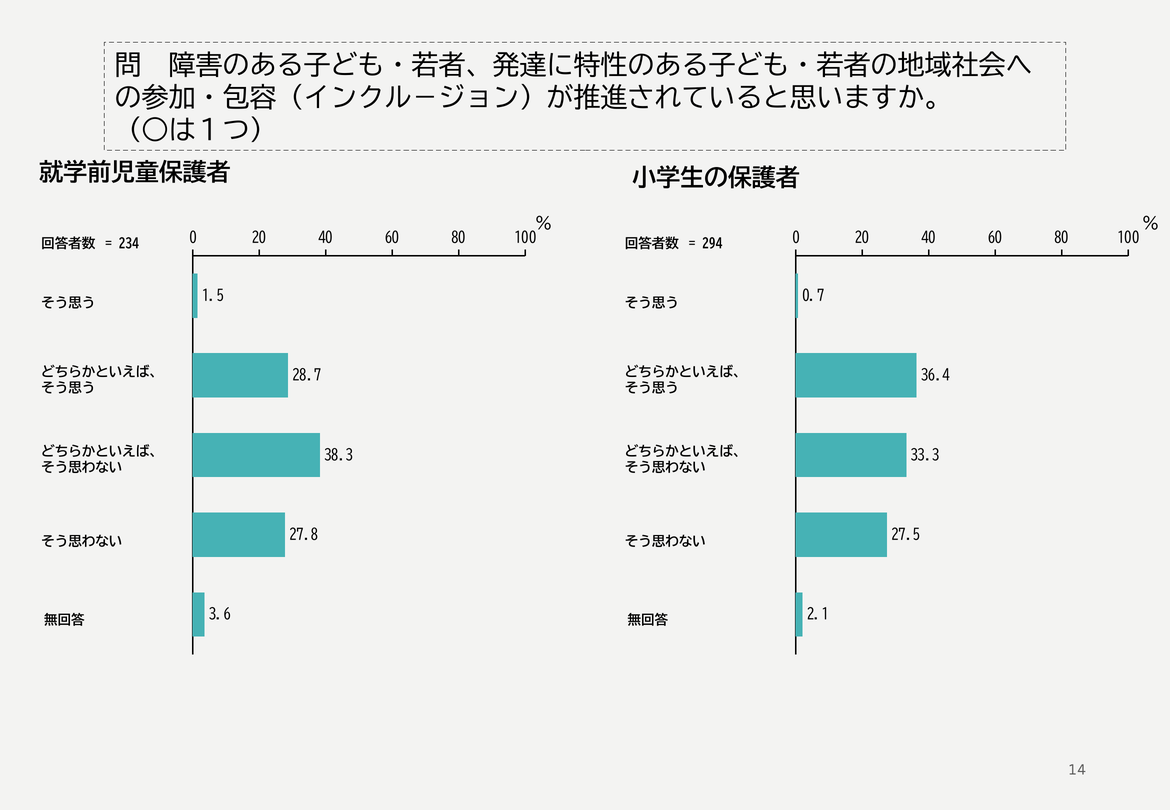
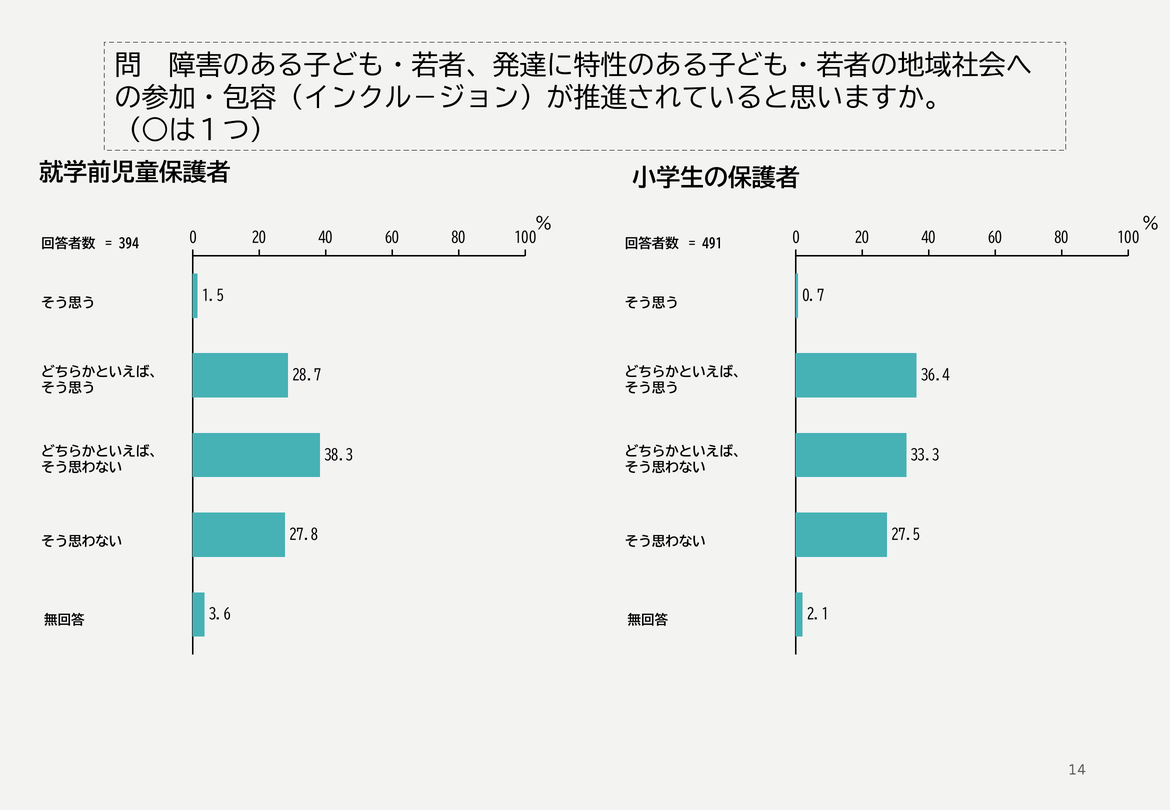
234: 234 -> 394 (129, 244)
294: 294 -> 491 (712, 244)
